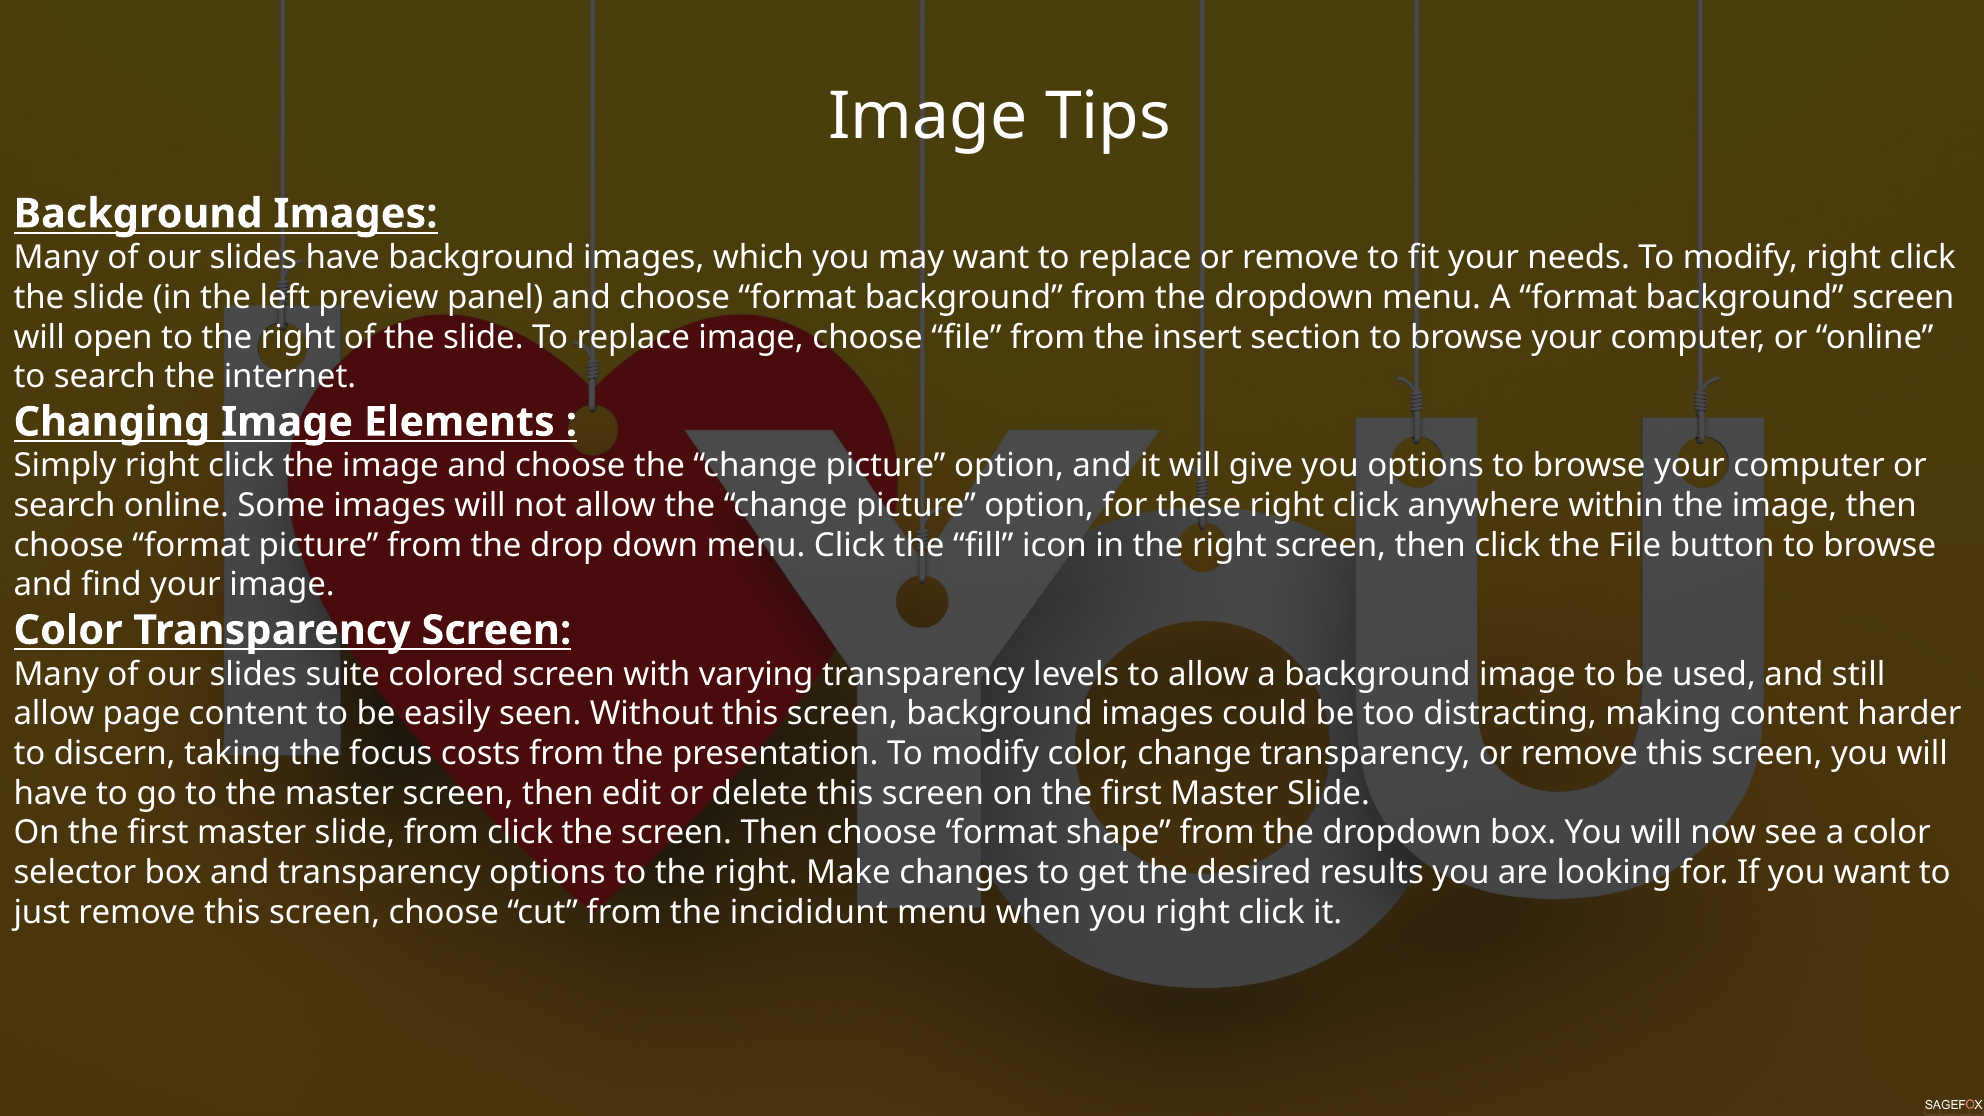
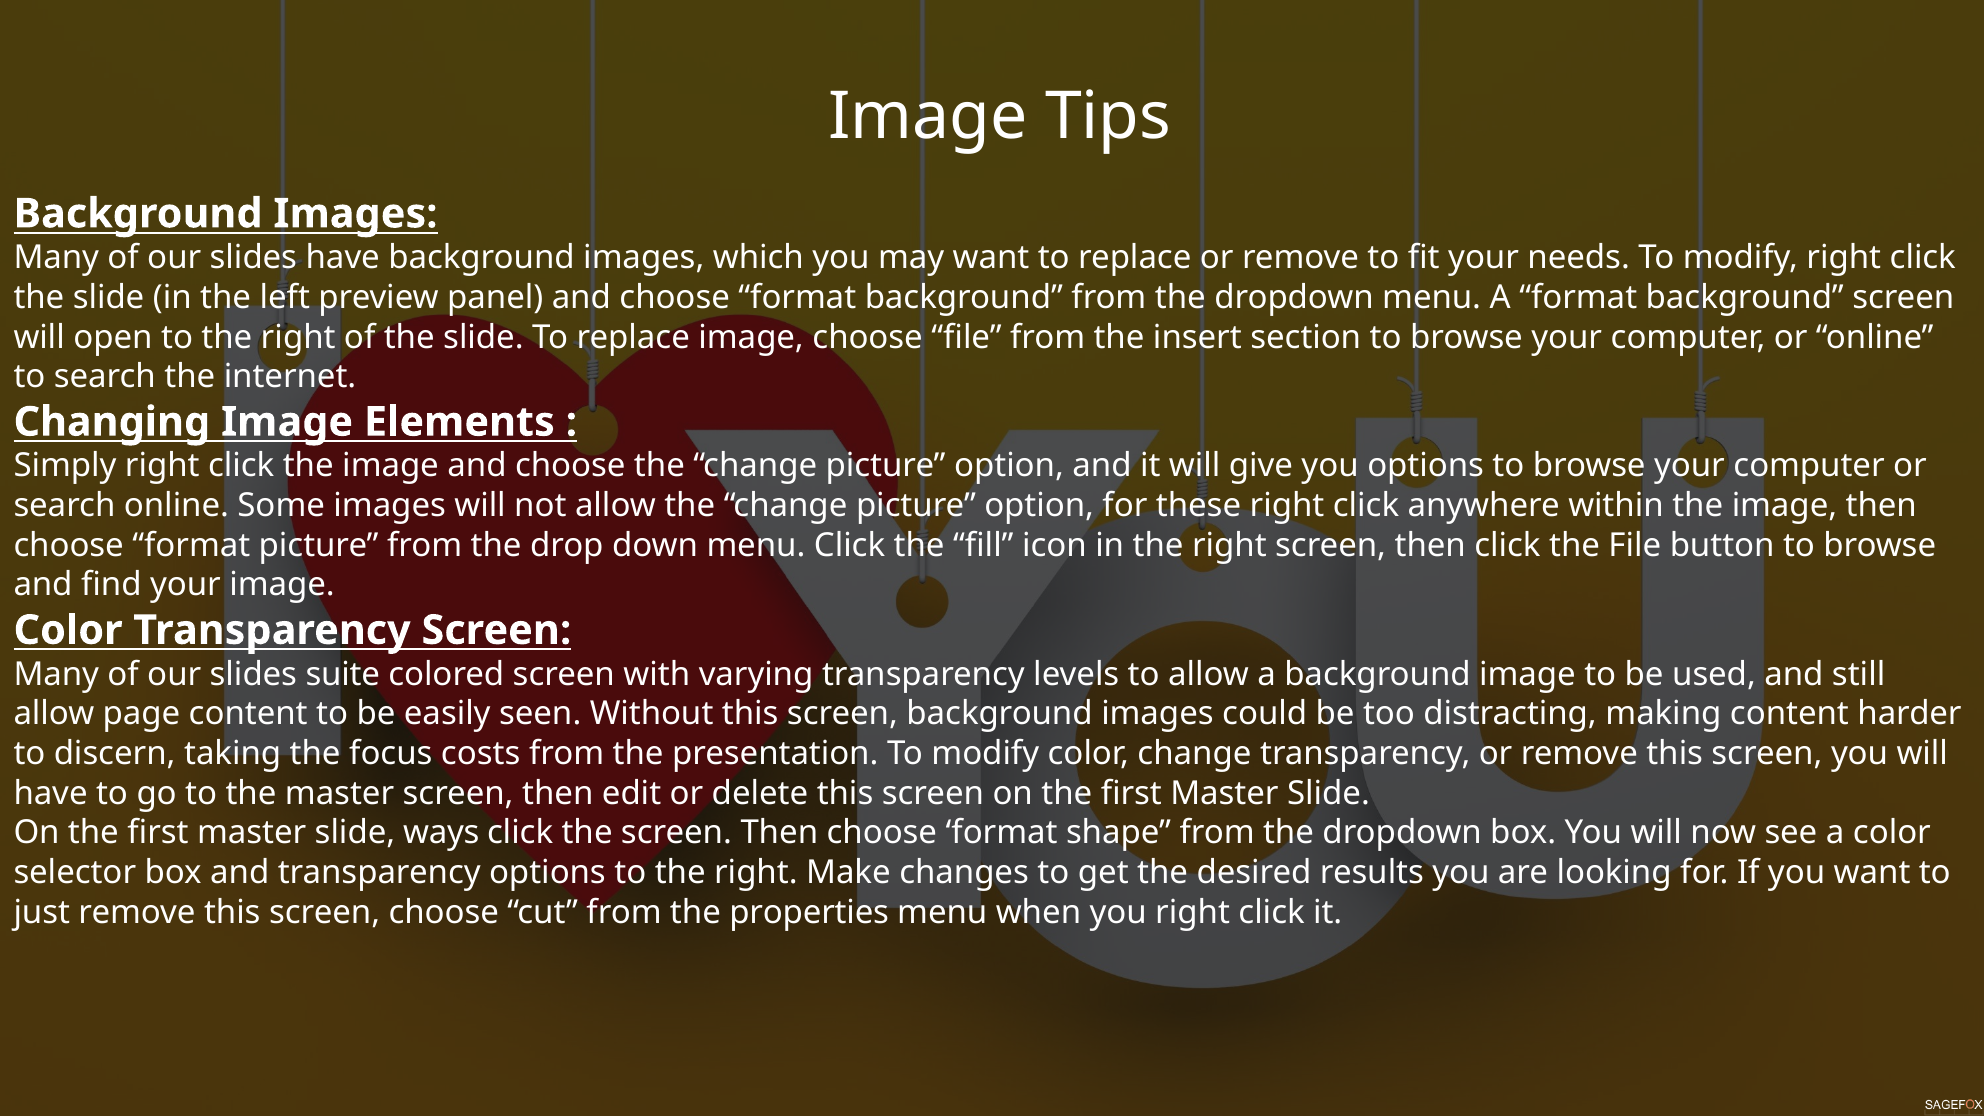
slide from: from -> ways (441, 833)
incididunt: incididunt -> properties (809, 912)
